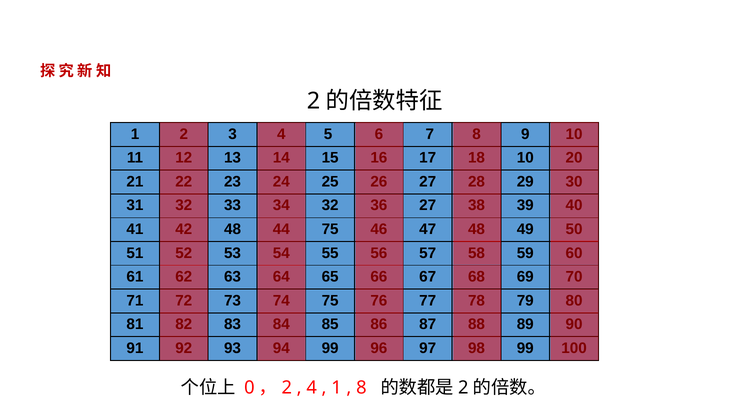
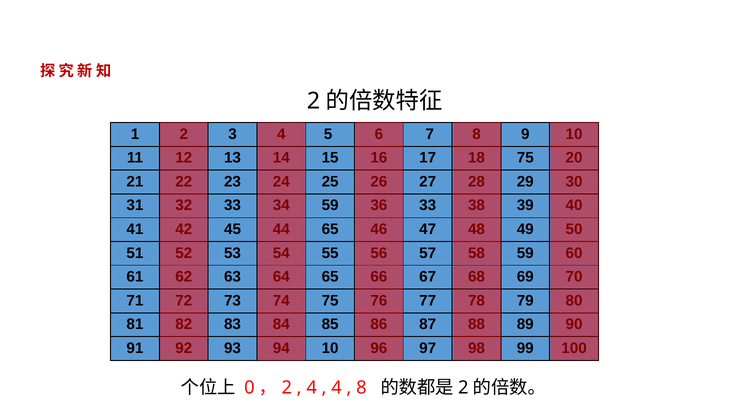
10: 10 -> 75 (525, 158)
32: 32 -> 59 (330, 205)
27: 27 -> 33 (428, 205)
48: 48 -> 45 (233, 229)
75: 75 -> 65 (330, 229)
99: 99 -> 10 (330, 348)
1: 1 -> 4 (337, 387)
